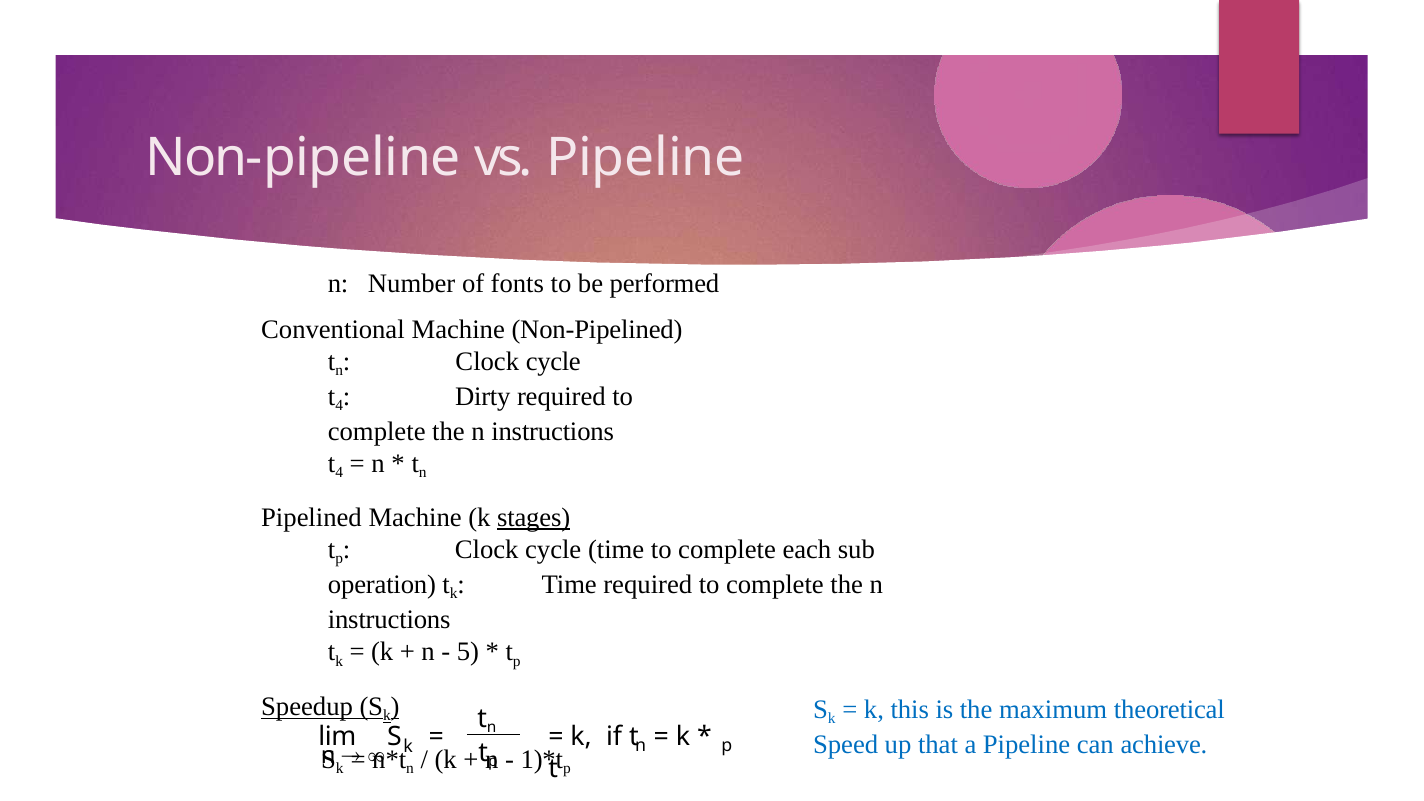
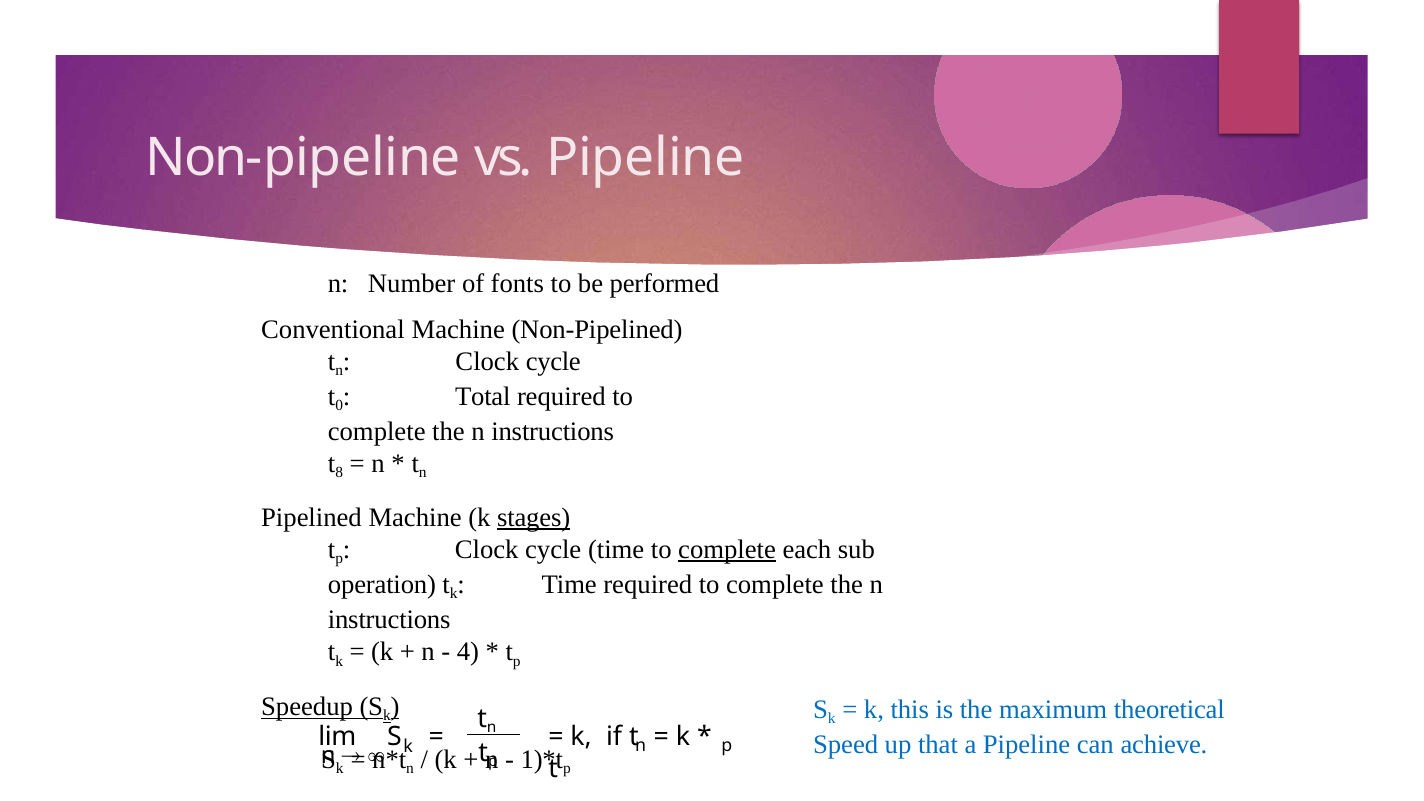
4: 4 -> 0 (339, 406)
Dirty: Dirty -> Total (483, 397)
4: 4 -> 8 (339, 473)
complete underline: none -> present (727, 550)
5: 5 -> 4 (468, 652)
